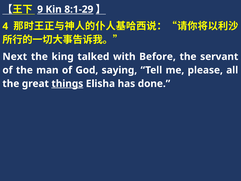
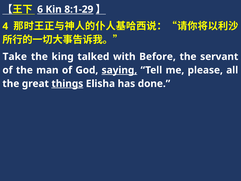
9: 9 -> 6 (40, 9)
Next: Next -> Take (15, 57)
saying underline: none -> present (119, 70)
